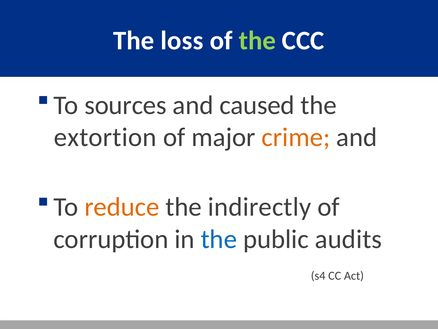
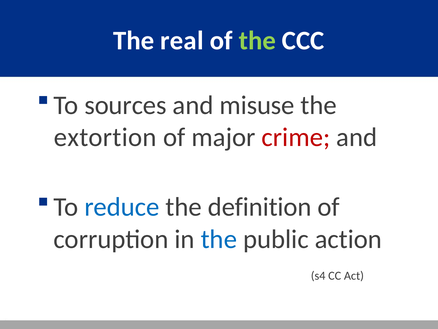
loss: loss -> real (182, 41)
caused: caused -> misuse (257, 105)
crime colour: orange -> red (296, 137)
reduce colour: orange -> blue (122, 207)
indirectly: indirectly -> definition (260, 207)
audits: audits -> action (348, 239)
